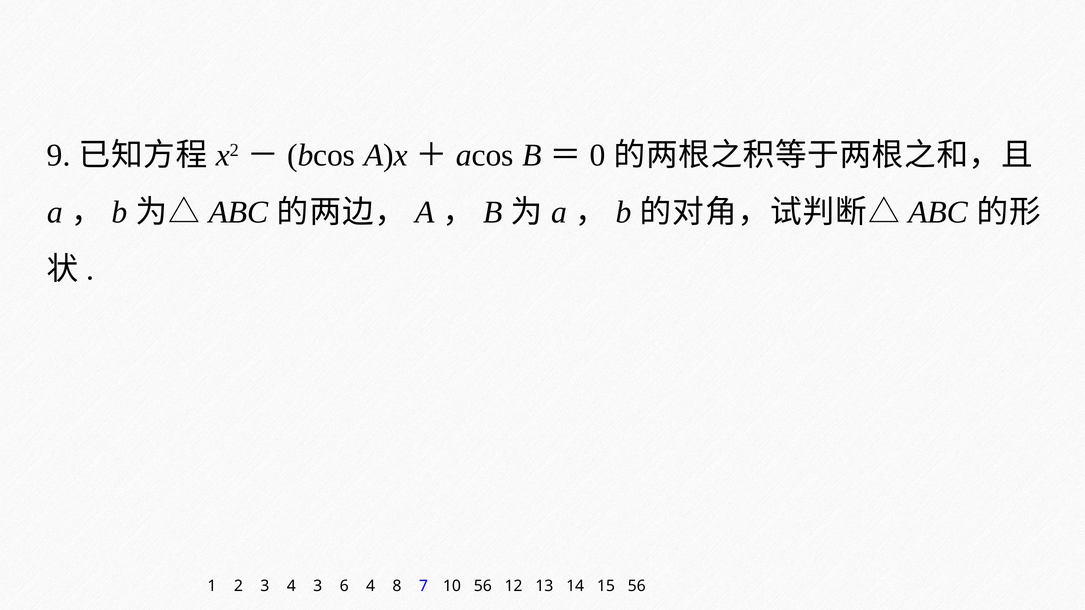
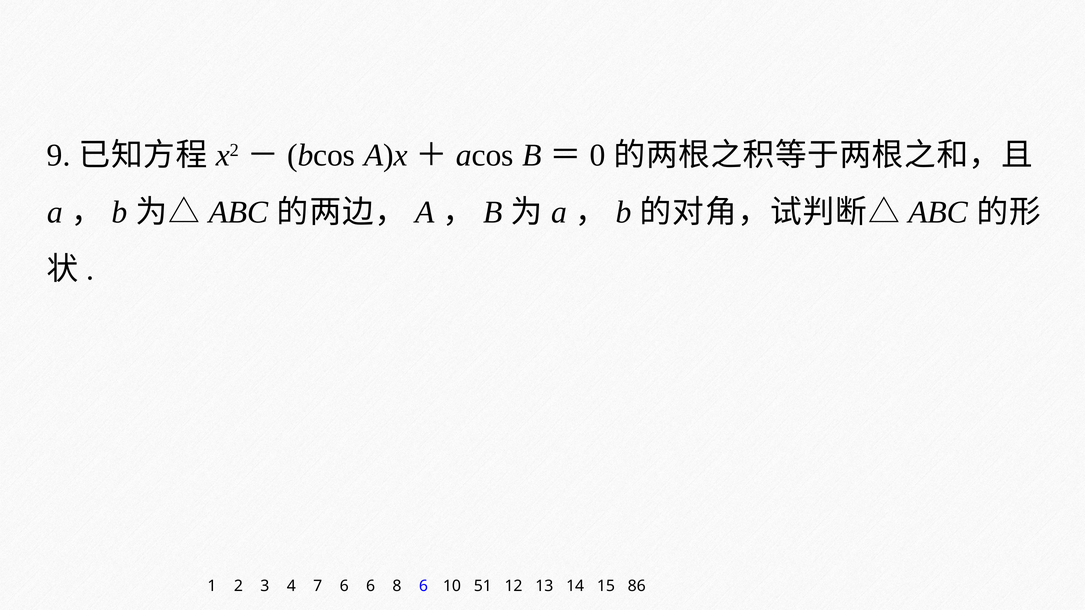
4 3: 3 -> 7 (318, 587)
6 4: 4 -> 6 (371, 587)
8 7: 7 -> 6 (423, 587)
10 56: 56 -> 51 (483, 587)
15 56: 56 -> 86 (637, 587)
